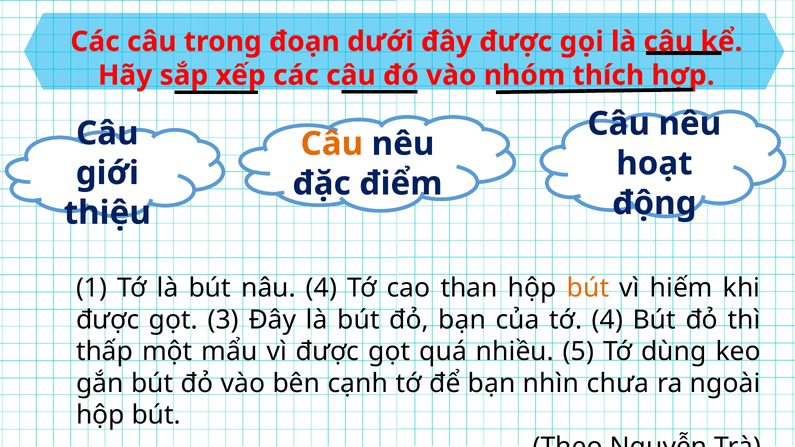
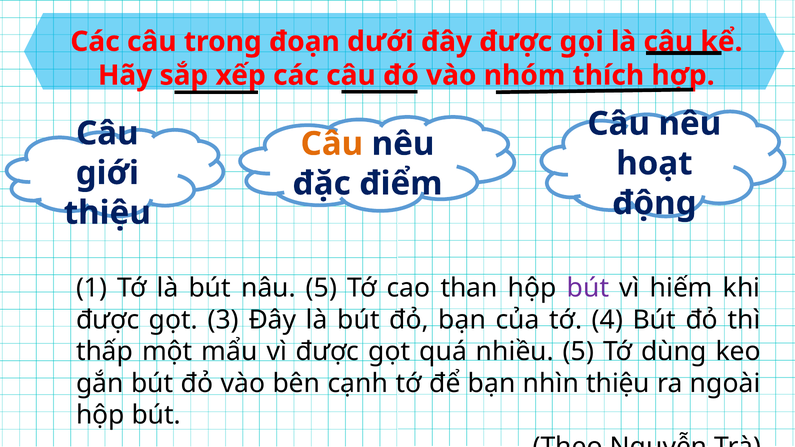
nâu 4: 4 -> 5 (322, 288)
bút colour: orange -> purple (588, 288)
nhìn chưa: chưa -> thiệu (618, 384)
